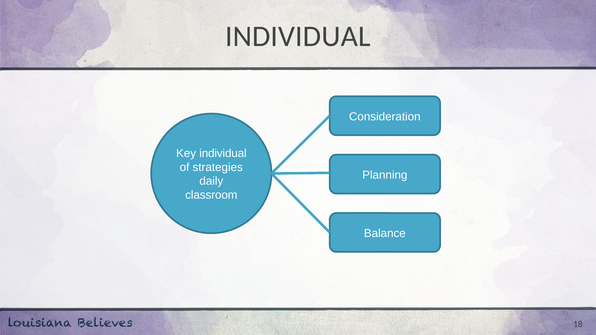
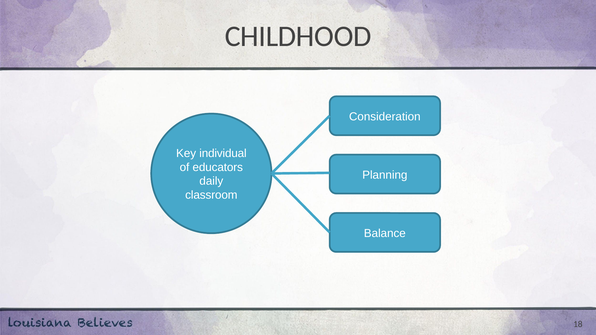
INDIVIDUAL: INDIVIDUAL -> CHILDHOOD (298, 36)
strategies: strategies -> educators (218, 167)
